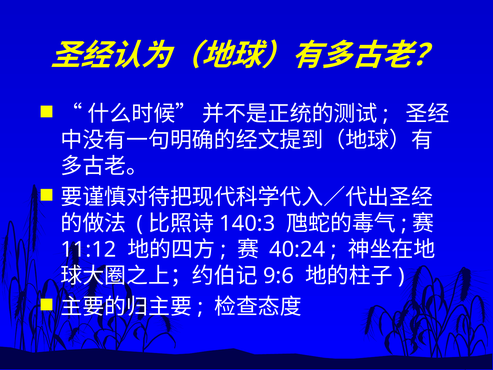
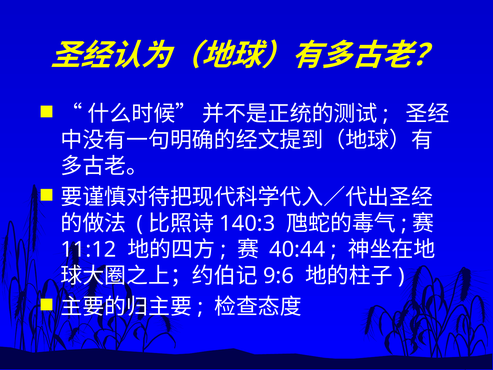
40:24: 40:24 -> 40:44 (297, 250)
